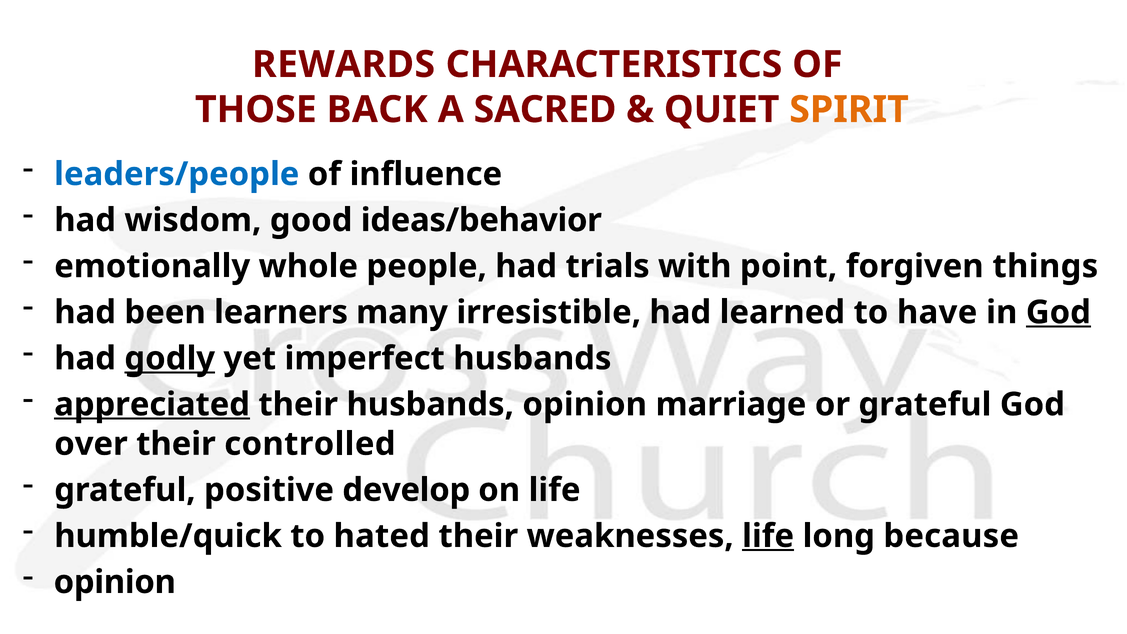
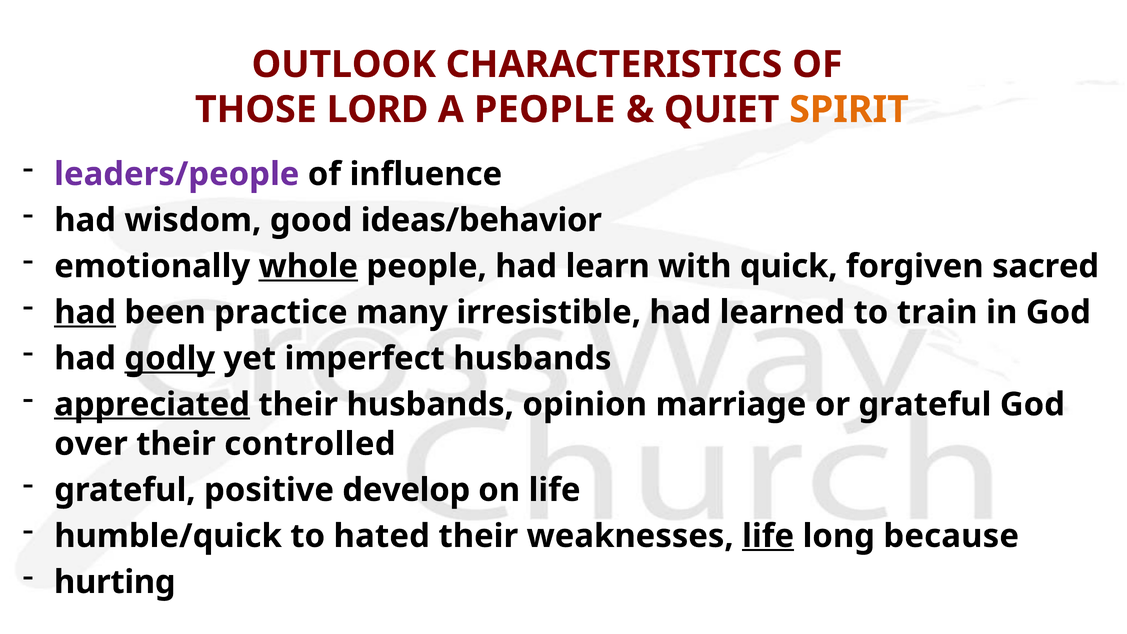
REWARDS: REWARDS -> OUTLOOK (344, 65)
BACK: BACK -> LORD (378, 110)
A SACRED: SACRED -> PEOPLE (545, 110)
leaders/people colour: blue -> purple (177, 174)
whole underline: none -> present (308, 266)
trials: trials -> learn (608, 266)
point: point -> quick (789, 266)
things: things -> sacred (1046, 266)
had underline: none -> present (85, 312)
learners: learners -> practice (281, 312)
have: have -> train (937, 312)
God underline: present -> none (1058, 312)
opinion: opinion -> hurting (115, 582)
